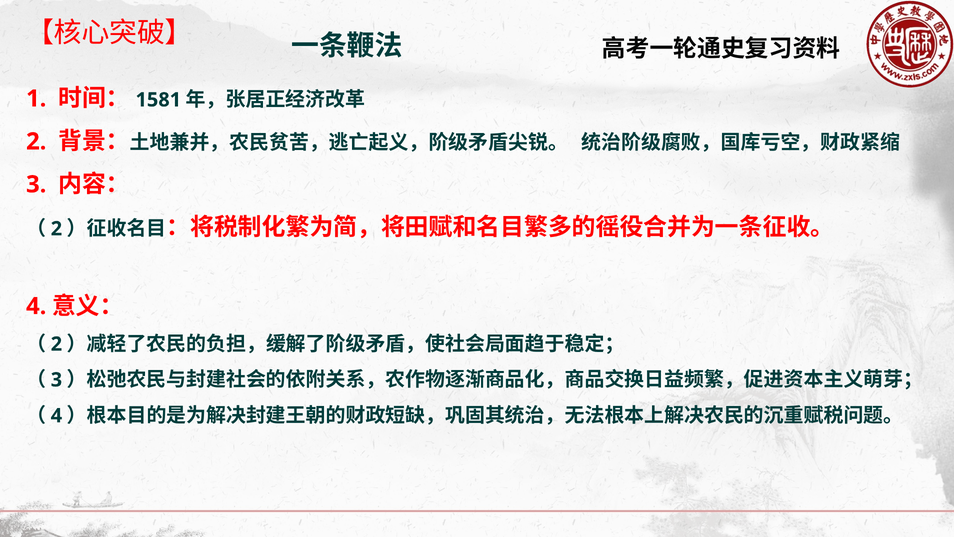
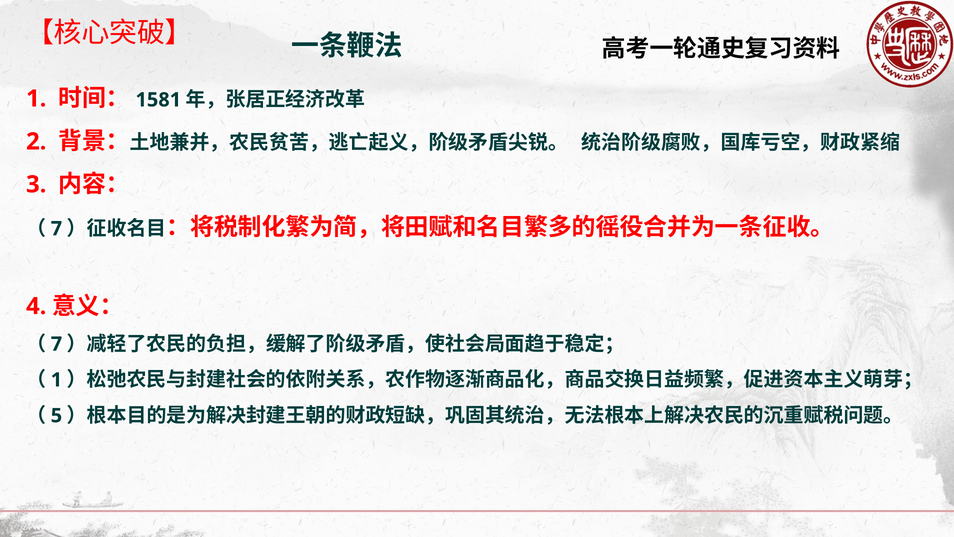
2: 2 -> 7 (56, 229)
2: 2 -> 7 (56, 344)
3: 3 -> 1 (56, 380)
4: 4 -> 5 (56, 415)
